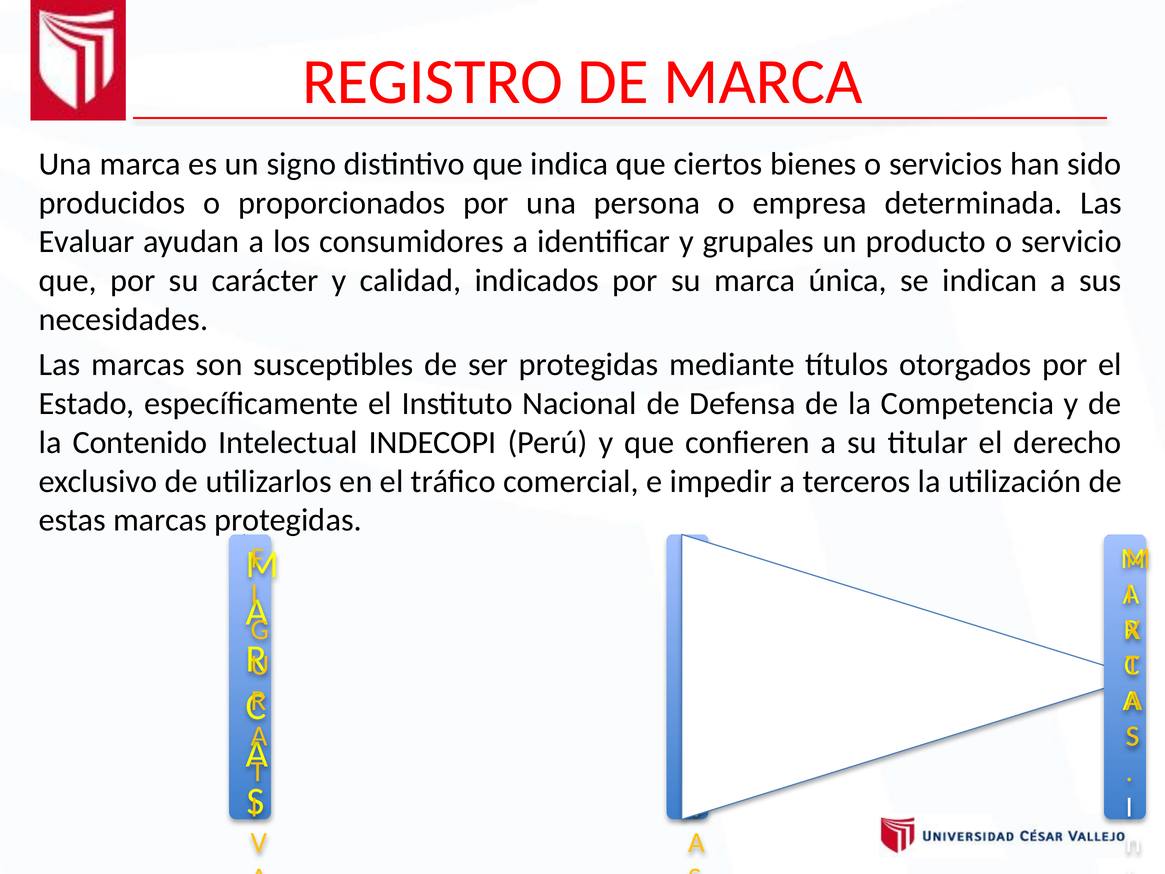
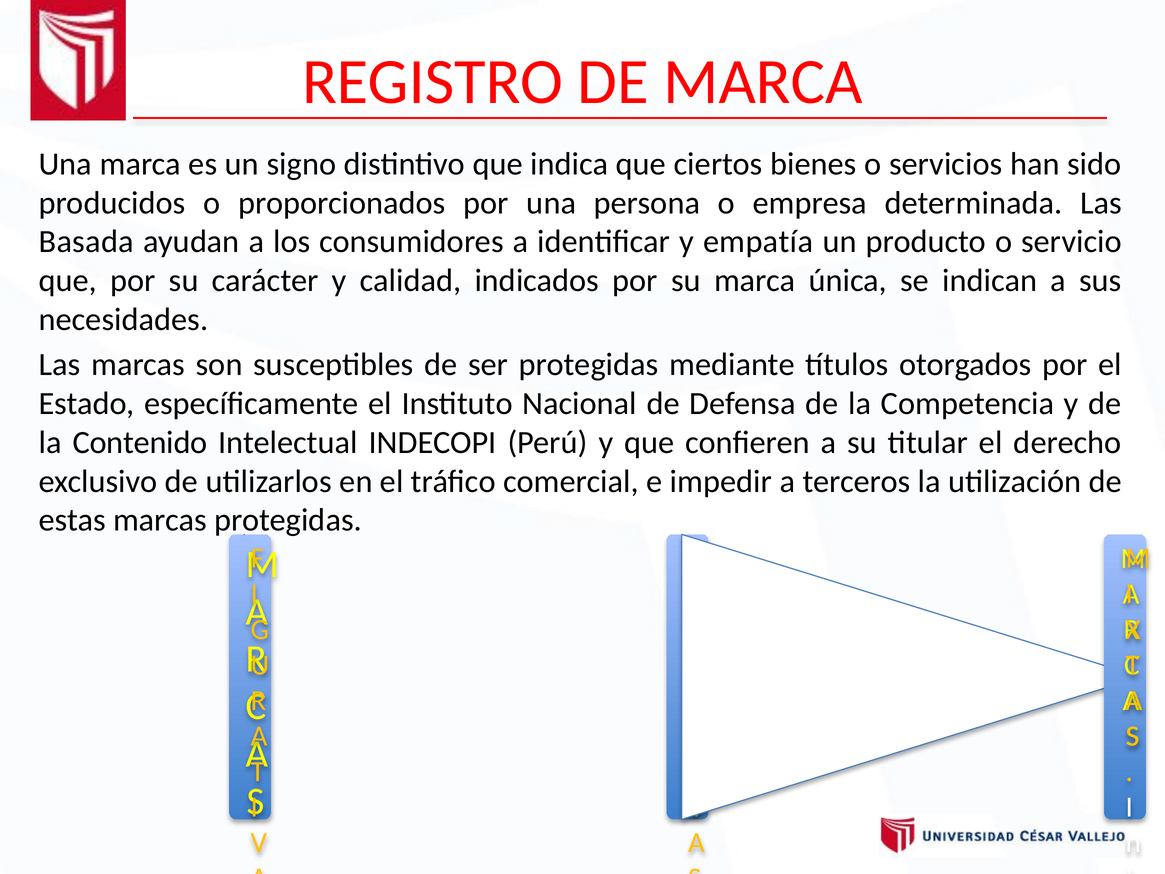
Evaluar: Evaluar -> Basada (86, 242)
grupales: grupales -> empatía (758, 242)
